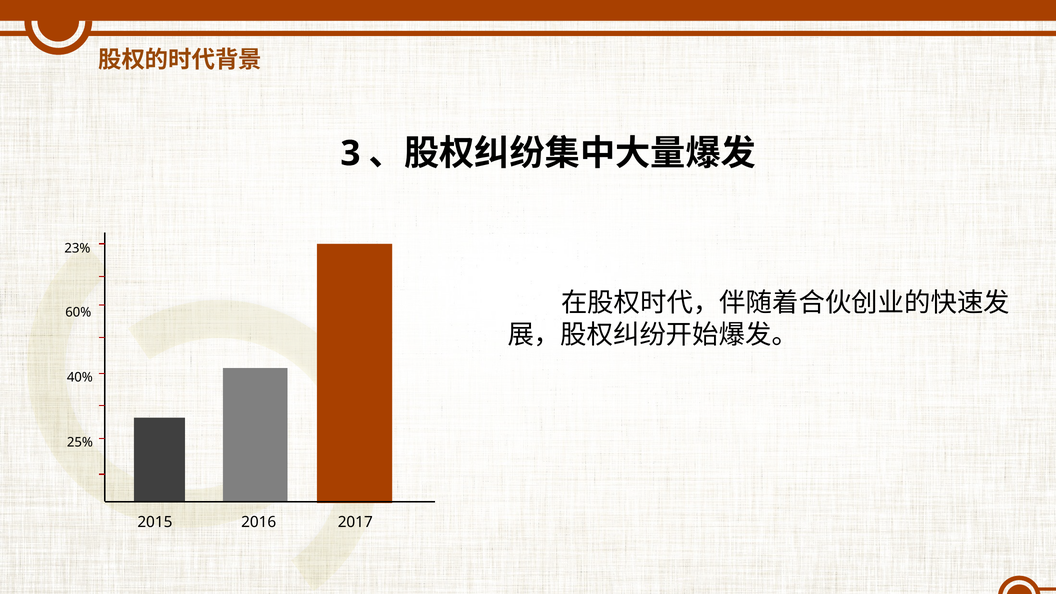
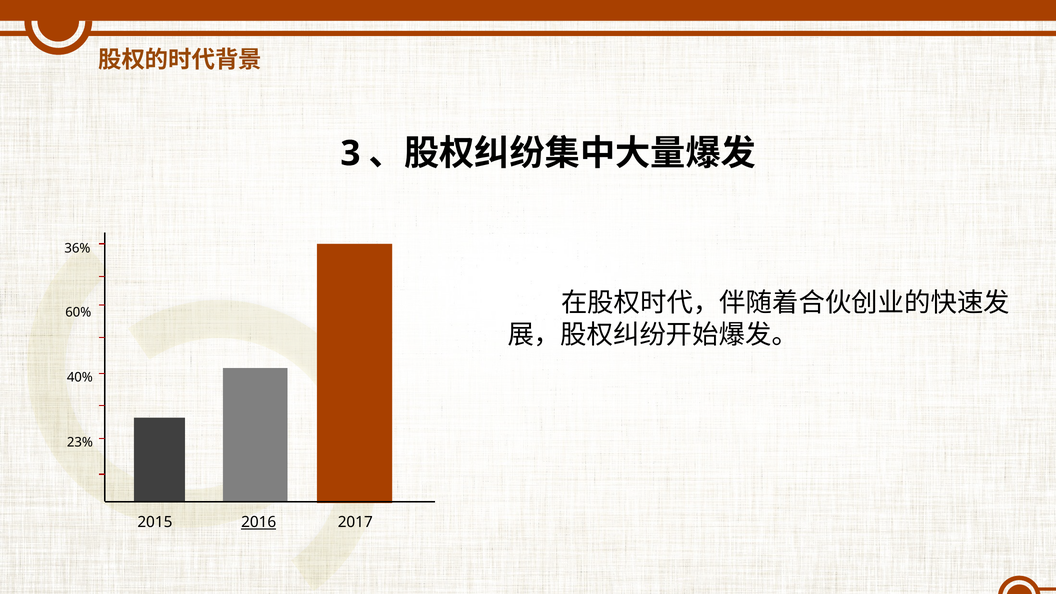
23%: 23% -> 36% (77, 248)
25%: 25% -> 23% (80, 442)
2016 underline: none -> present (259, 522)
